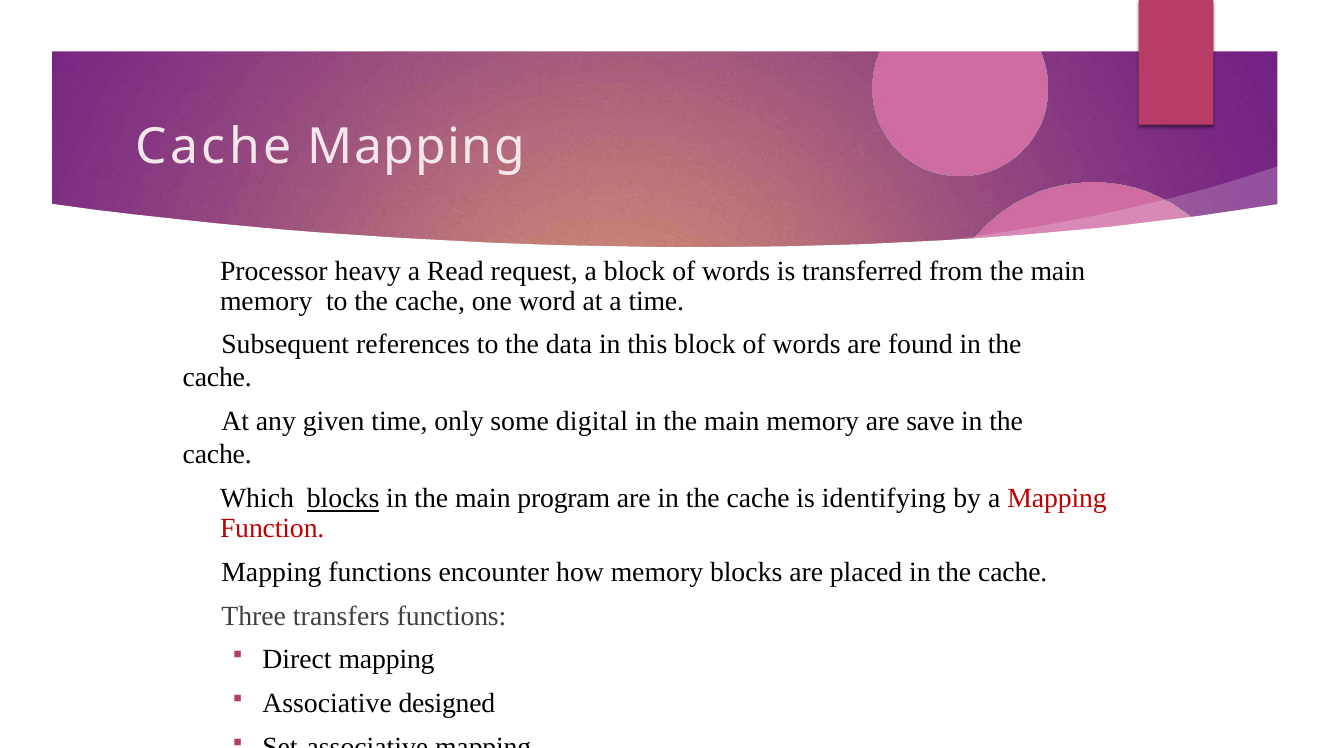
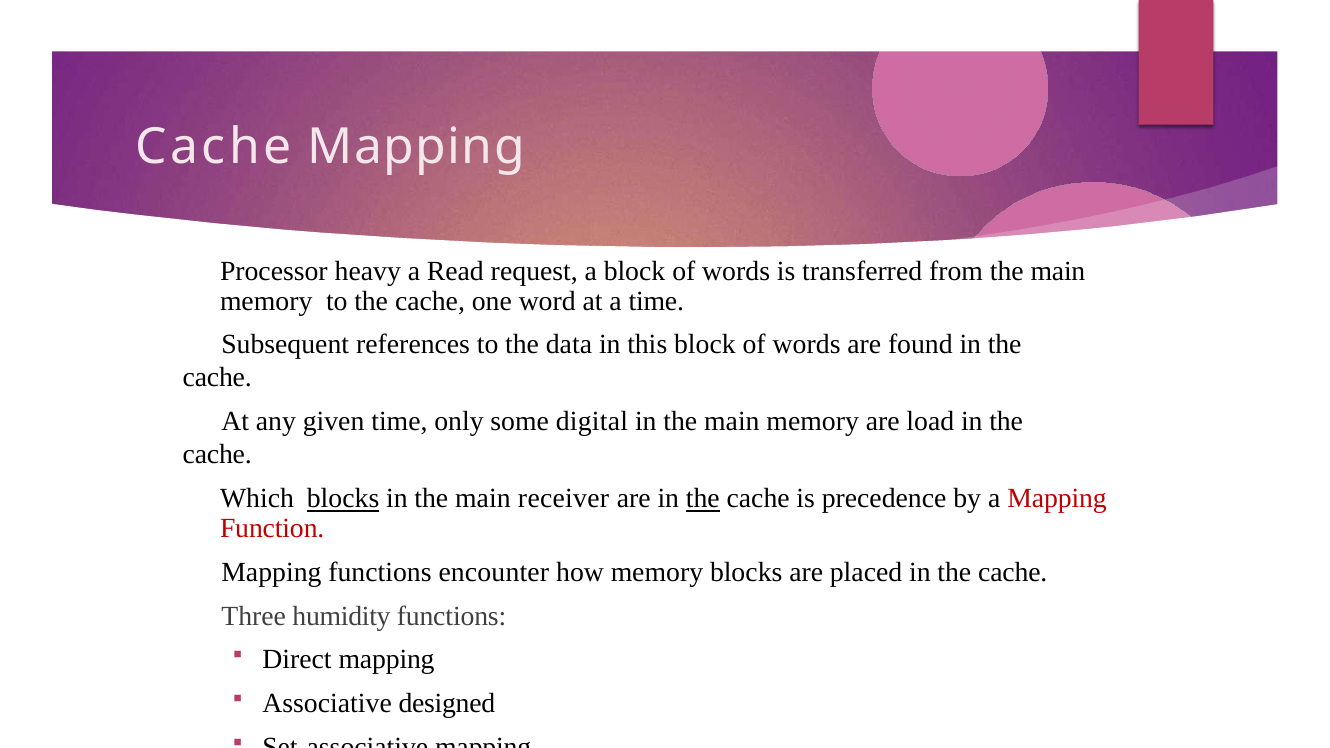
save: save -> load (930, 421)
program: program -> receiver (564, 499)
the underline: none -> present (703, 499)
identifying: identifying -> precedence (884, 499)
transfers: transfers -> humidity (341, 616)
